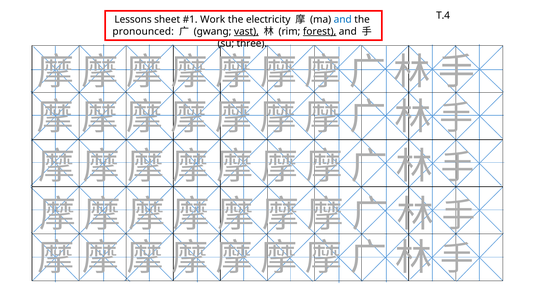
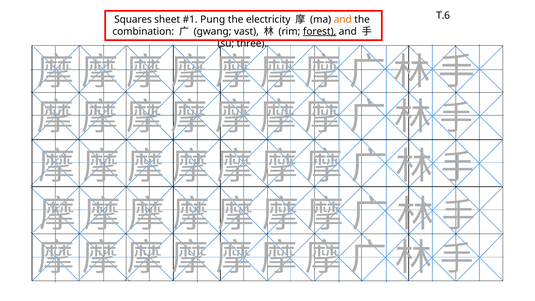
T.4: T.4 -> T.6 (443, 16)
Lessons: Lessons -> Squares (133, 19)
Work: Work -> Pung (213, 19)
and colour: blue -> orange (343, 19)
pronounced: pronounced -> combination (143, 31)
vast underline: present -> none (246, 31)
